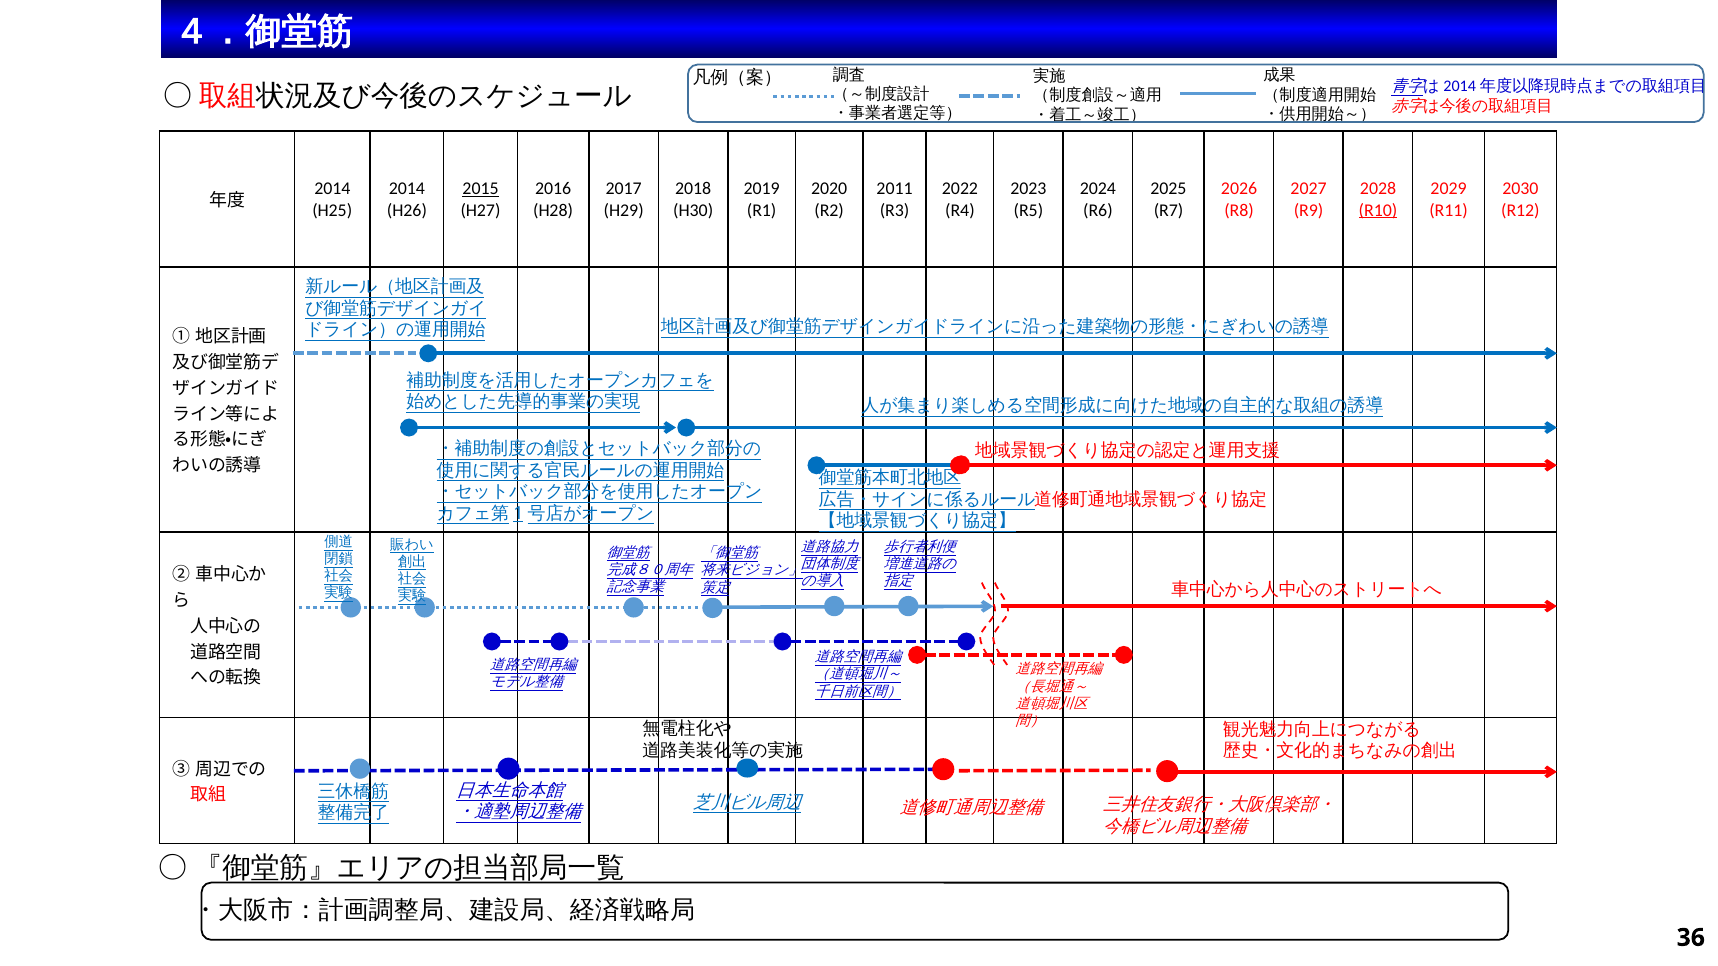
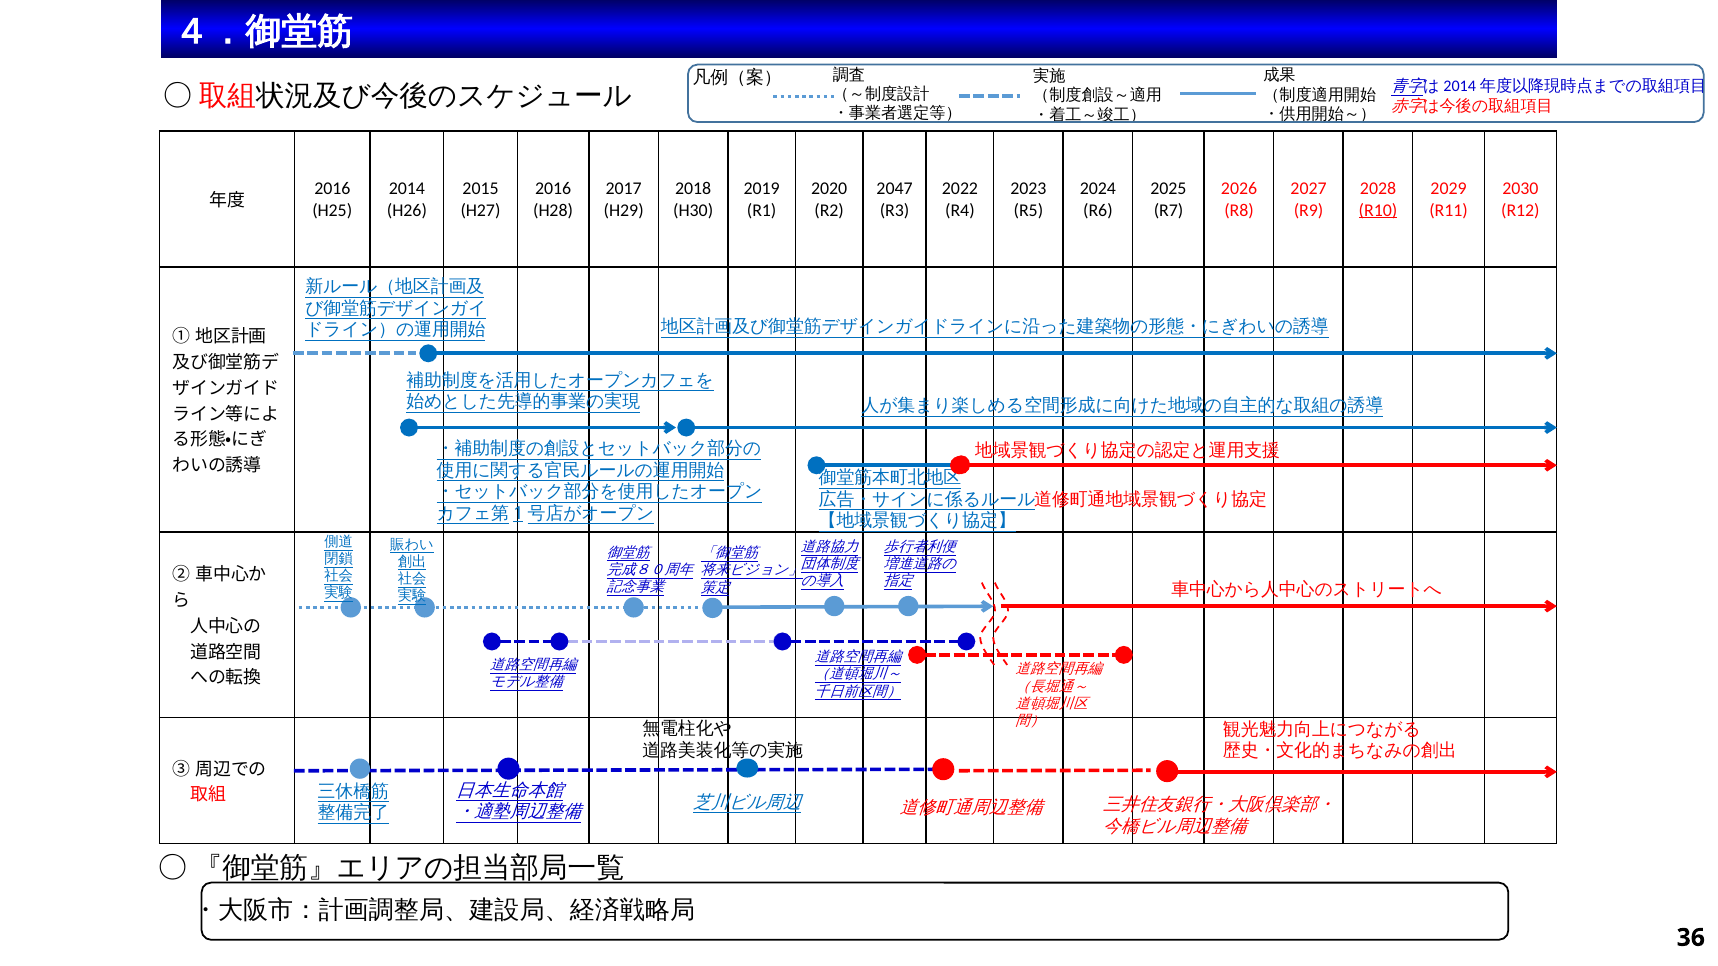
2014: 2014 -> 2016 (332, 189)
2015 underline: present -> none (481, 189)
2011: 2011 -> 2047 (895, 189)
